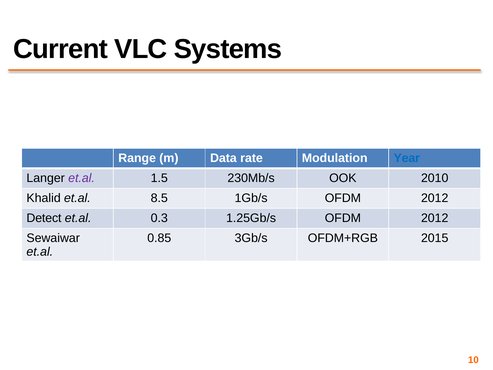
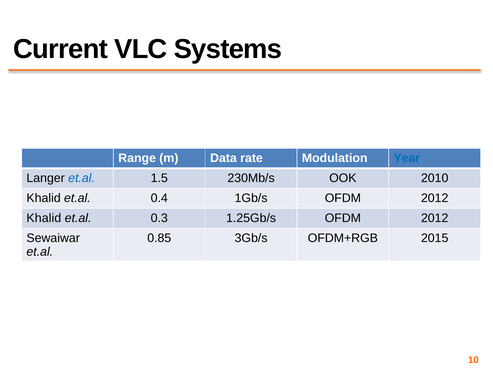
et.al colour: purple -> blue (82, 178)
8.5: 8.5 -> 0.4 (159, 198)
Detect: Detect -> Khalid (44, 218)
